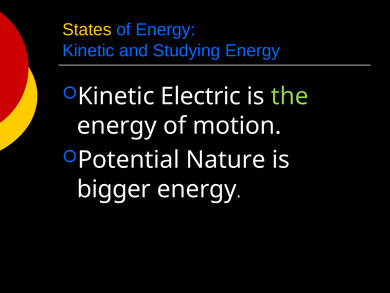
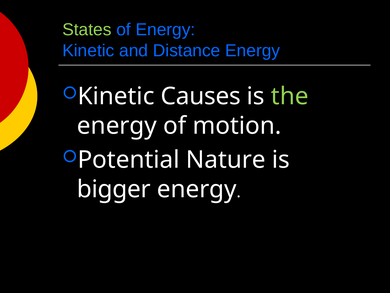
States colour: yellow -> light green (87, 30)
Studying: Studying -> Distance (187, 50)
Electric: Electric -> Causes (201, 96)
